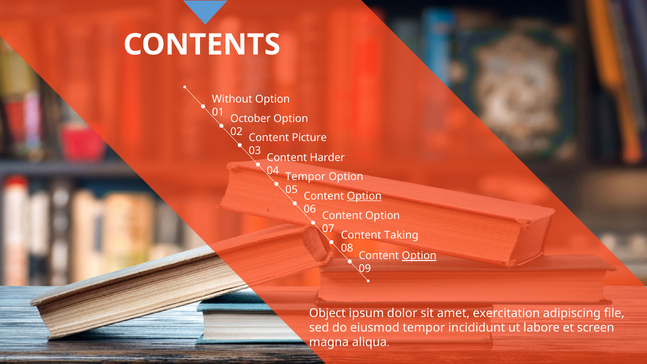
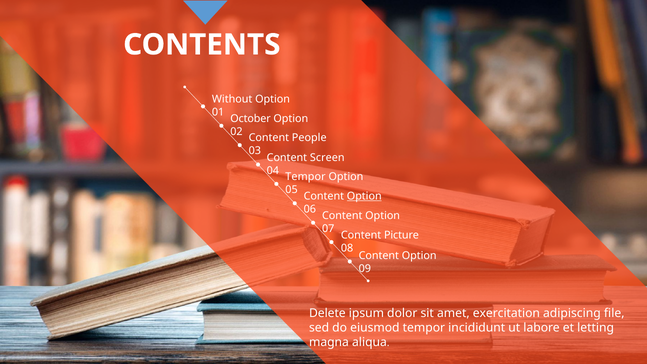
Picture: Picture -> People (309, 138)
Harder: Harder -> Screen (327, 158)
Taking: Taking -> Picture (401, 235)
Option underline: present -> none (419, 256)
Object: Object -> Delete (327, 313)
screen: screen -> letting (596, 328)
